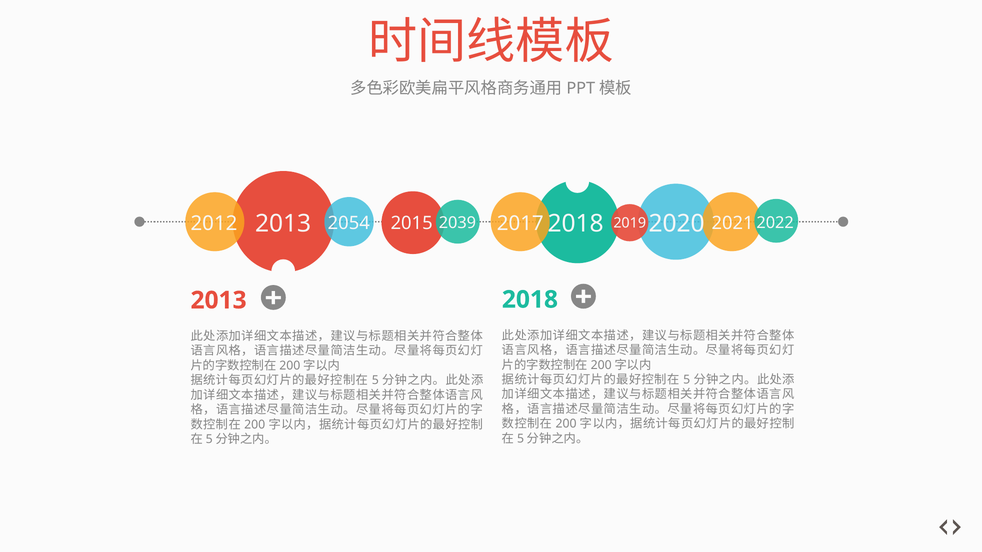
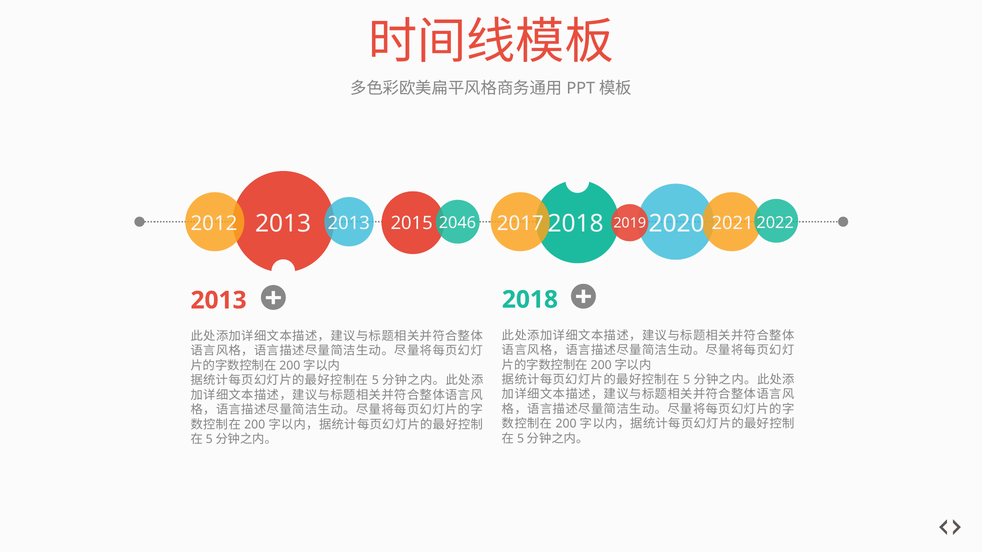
2054: 2054 -> 2013 (349, 223)
2039: 2039 -> 2046 (457, 223)
